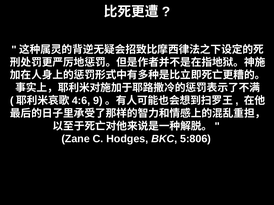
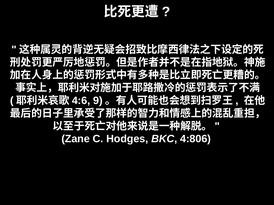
5:806: 5:806 -> 4:806 (196, 139)
